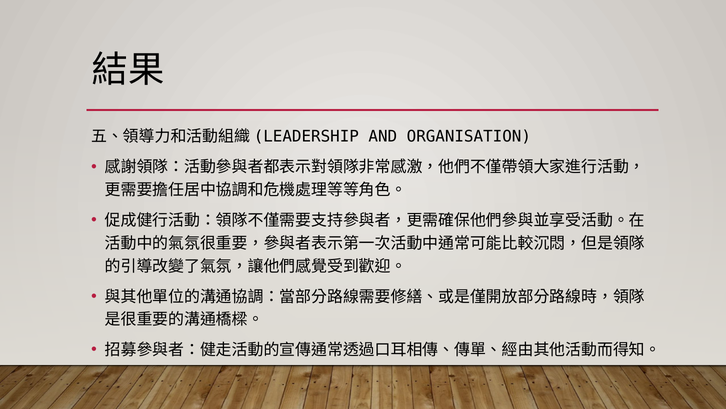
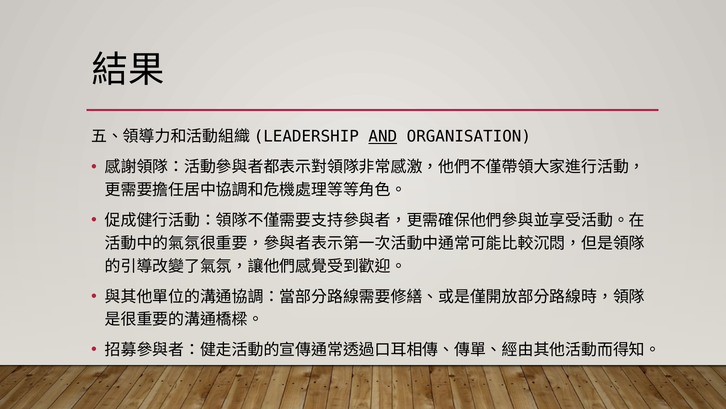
AND underline: none -> present (383, 136)
